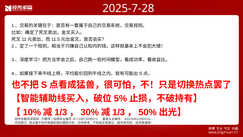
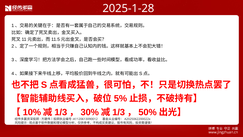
2025-7-28: 2025-7-28 -> 2025-1-28 (128, 8)
